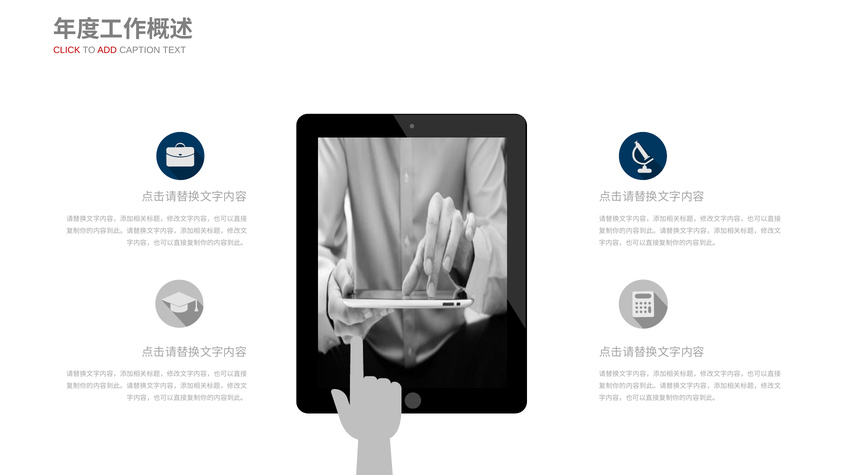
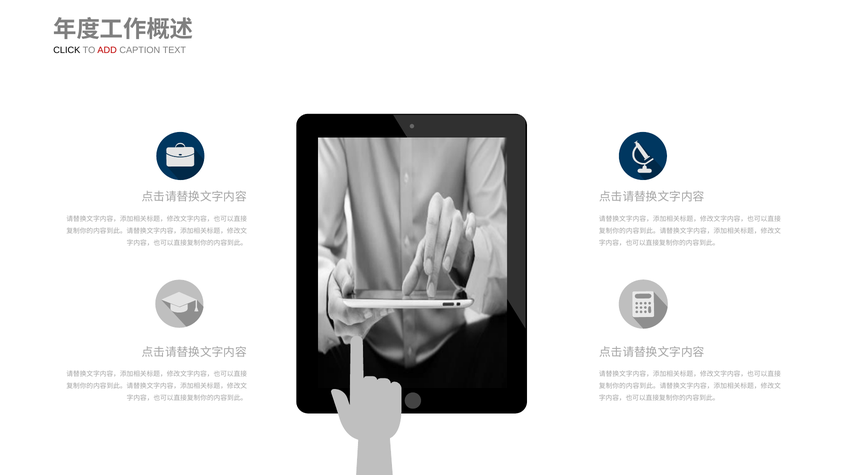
CLICK colour: red -> black (67, 50)
